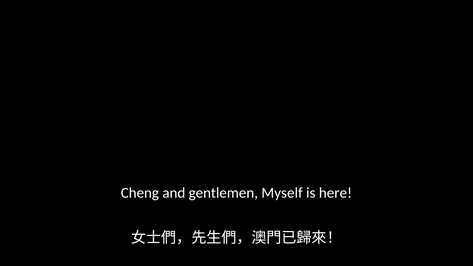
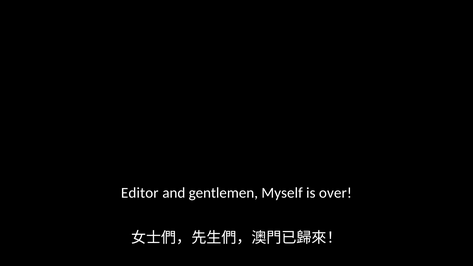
Cheng: Cheng -> Editor (140, 193)
here: here -> over (335, 193)
